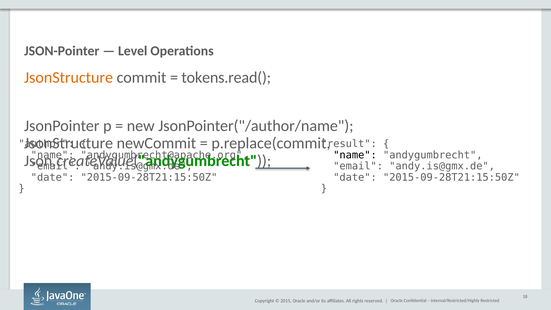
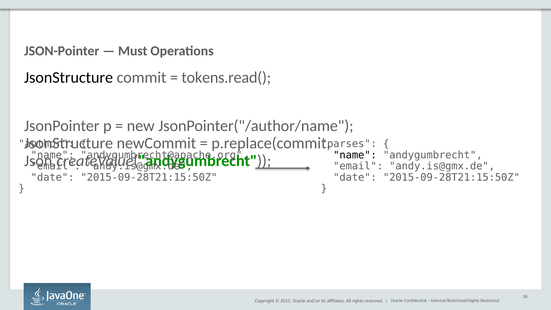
Level: Level -> Must (133, 51)
JsonStructure colour: orange -> black (69, 77)
result: result -> parses (349, 144)
